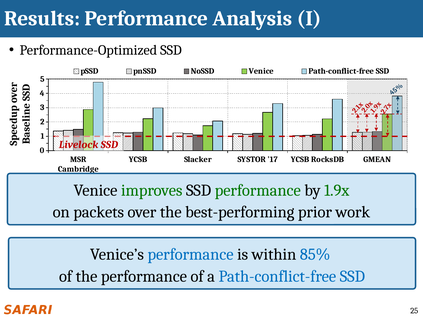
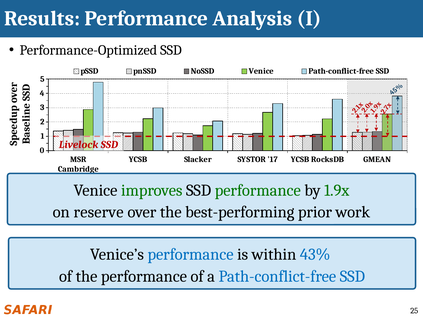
packets: packets -> reserve (99, 212)
85%: 85% -> 43% (315, 255)
